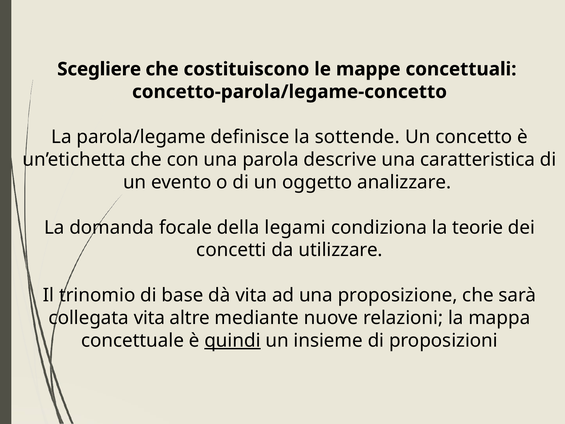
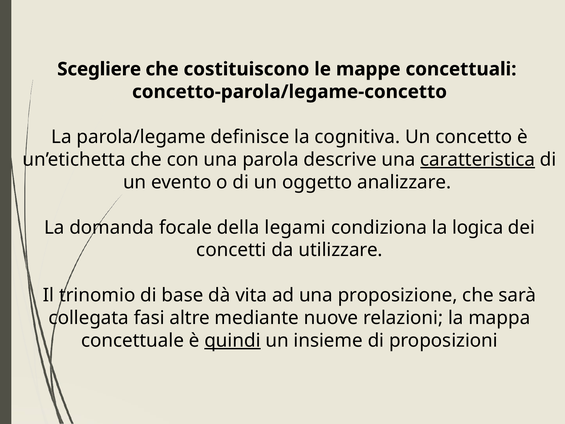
sottende: sottende -> cognitiva (357, 137)
caratteristica underline: none -> present (478, 160)
teorie: teorie -> logica (478, 227)
collegata vita: vita -> fasi (149, 318)
